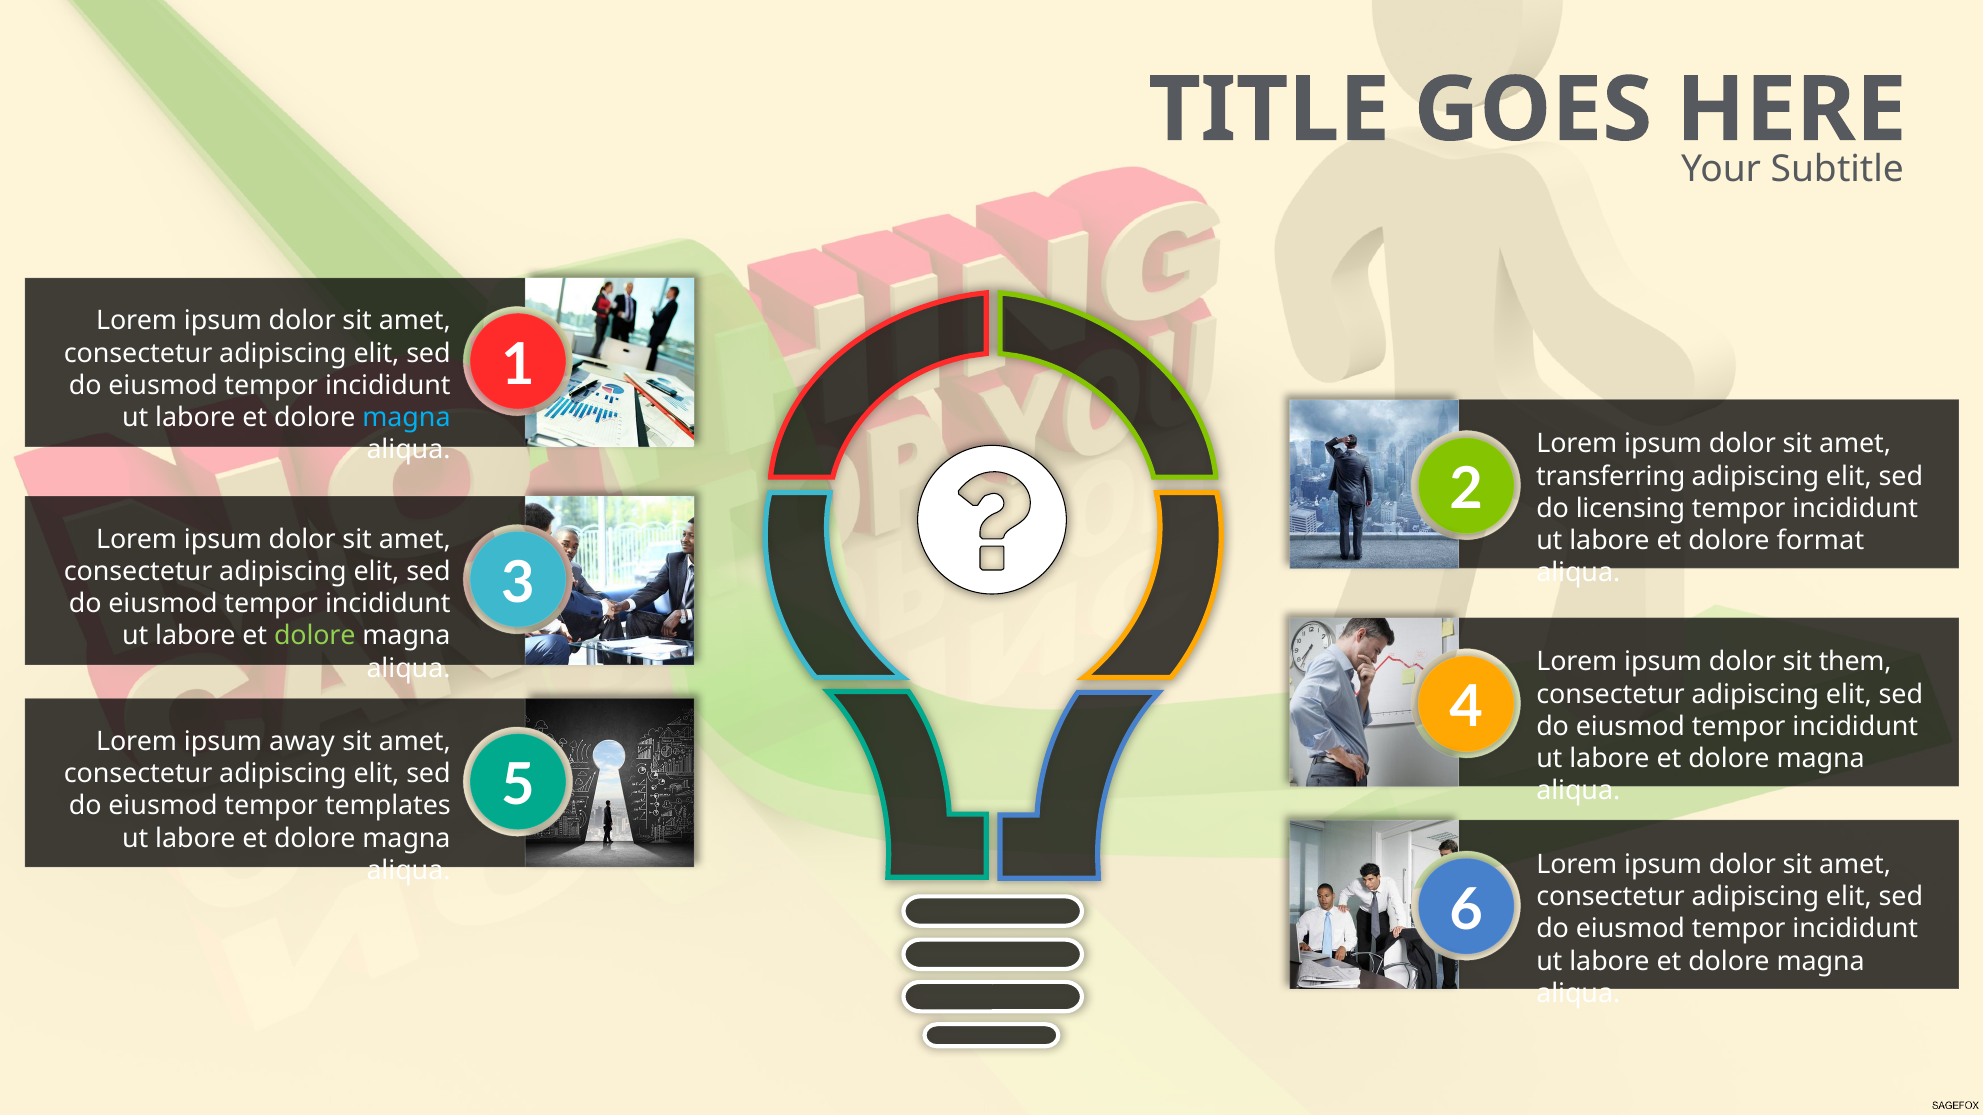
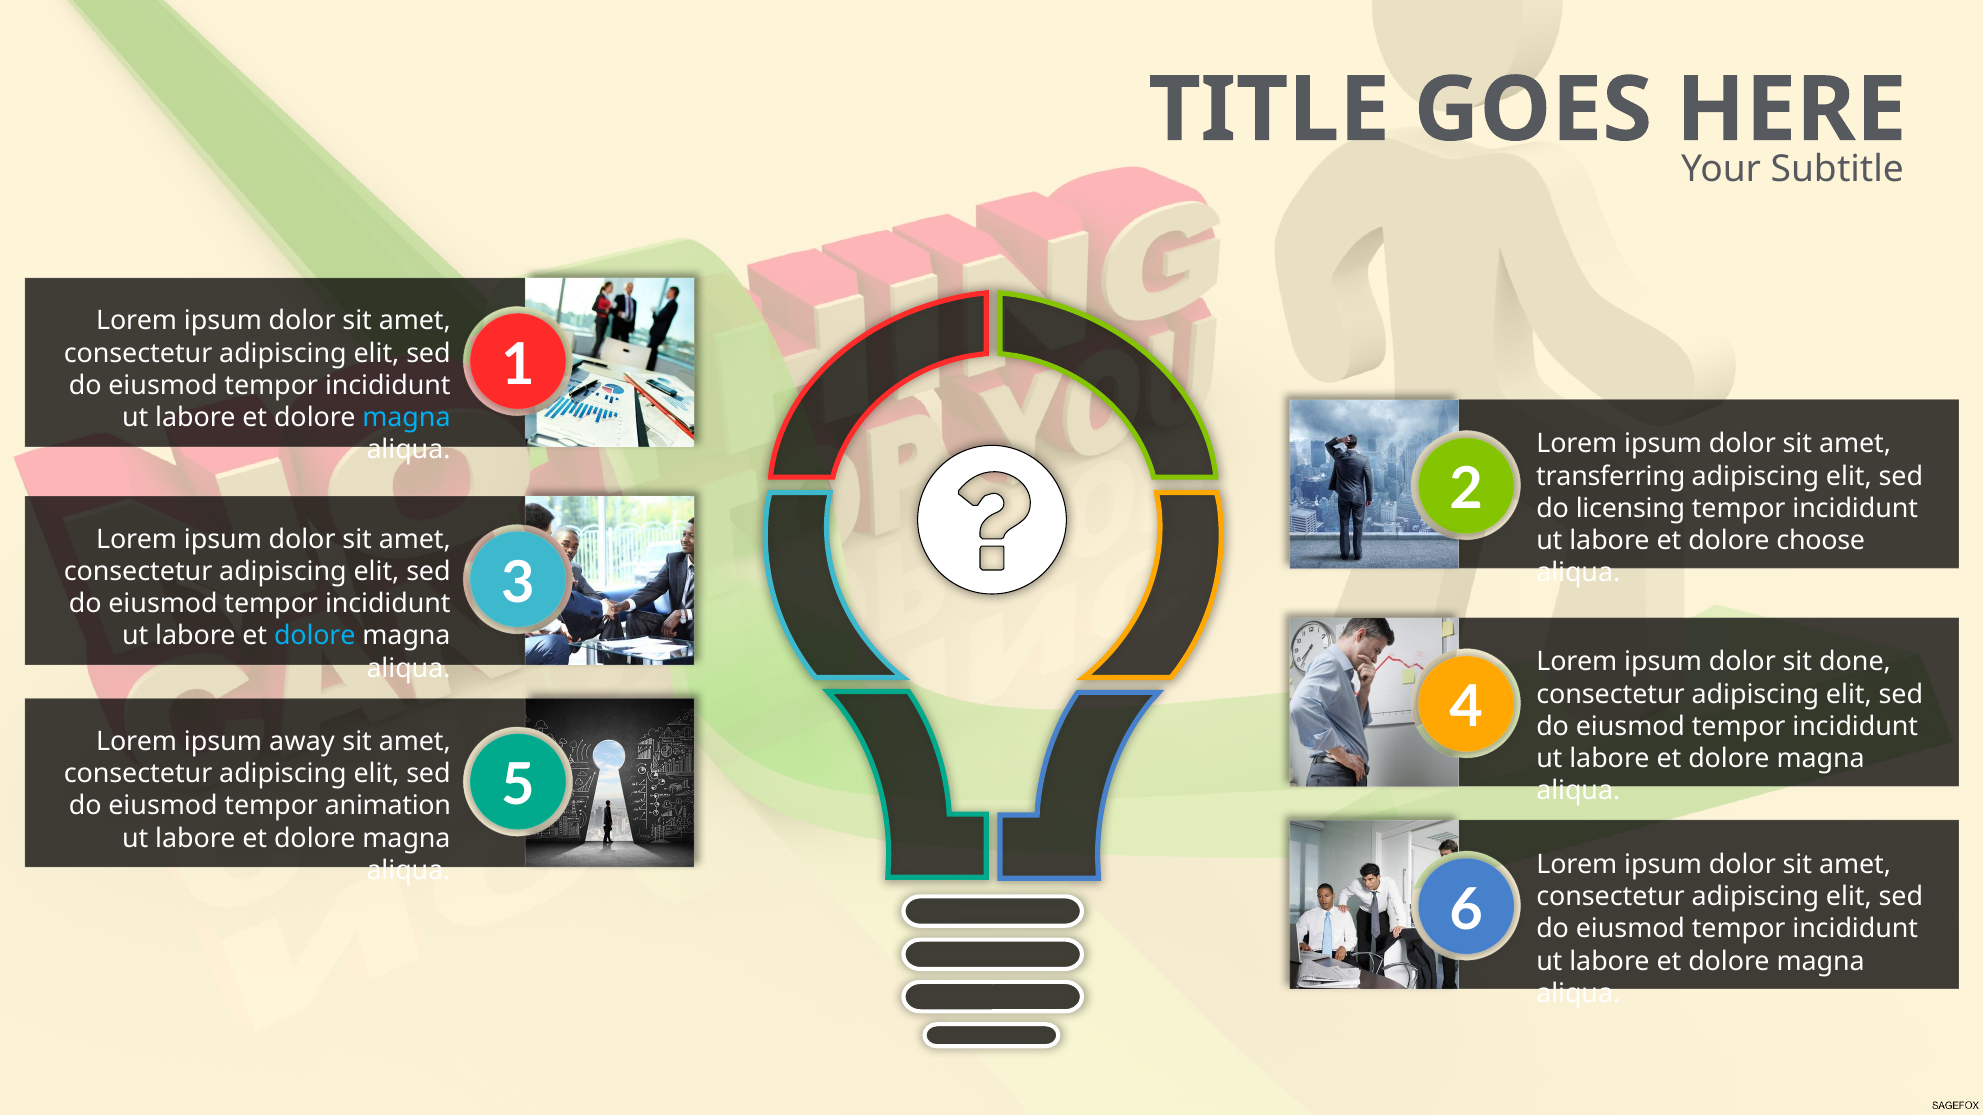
format: format -> choose (1821, 541)
dolore colour: light green -> light blue (315, 636)
them: them -> done (1855, 662)
templates: templates -> animation (388, 806)
